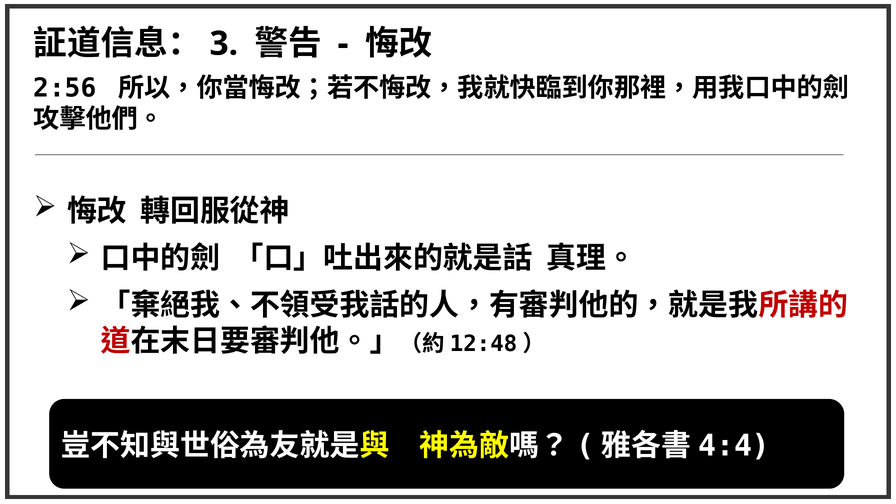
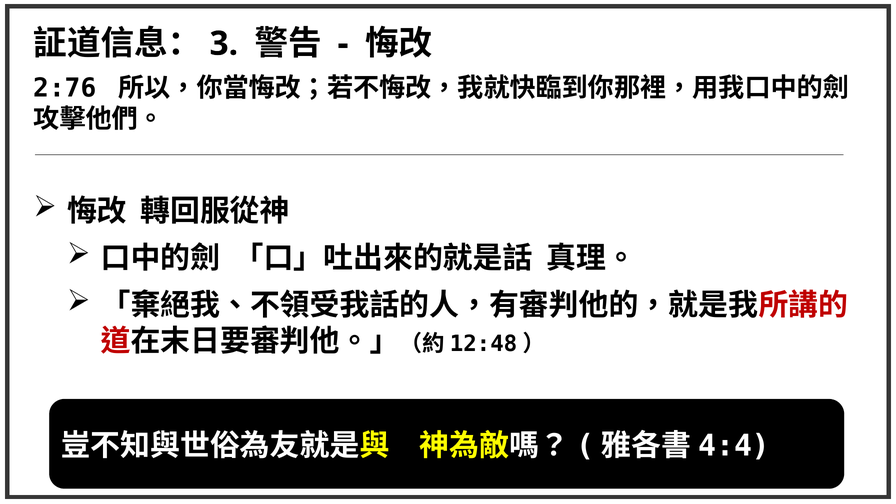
2:56: 2:56 -> 2:76 (65, 88)
